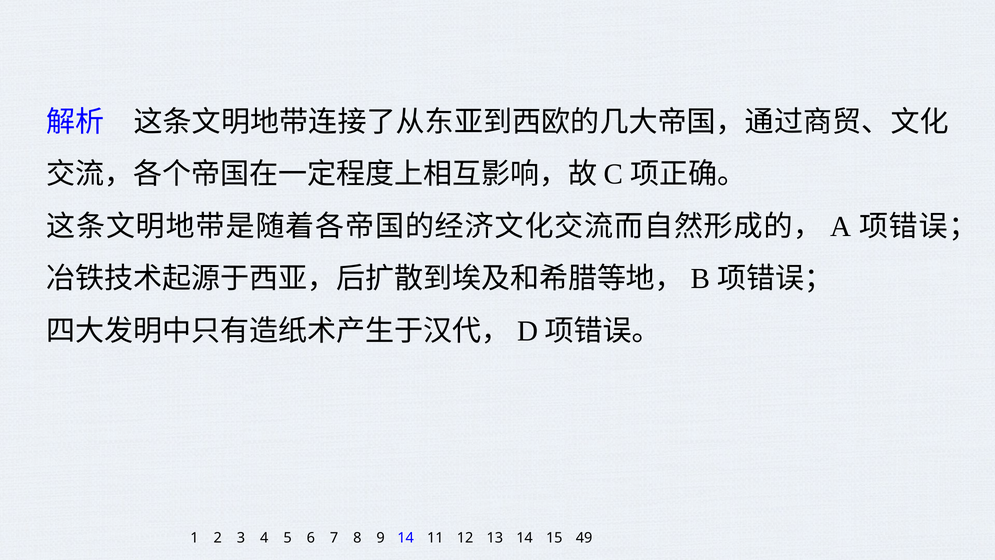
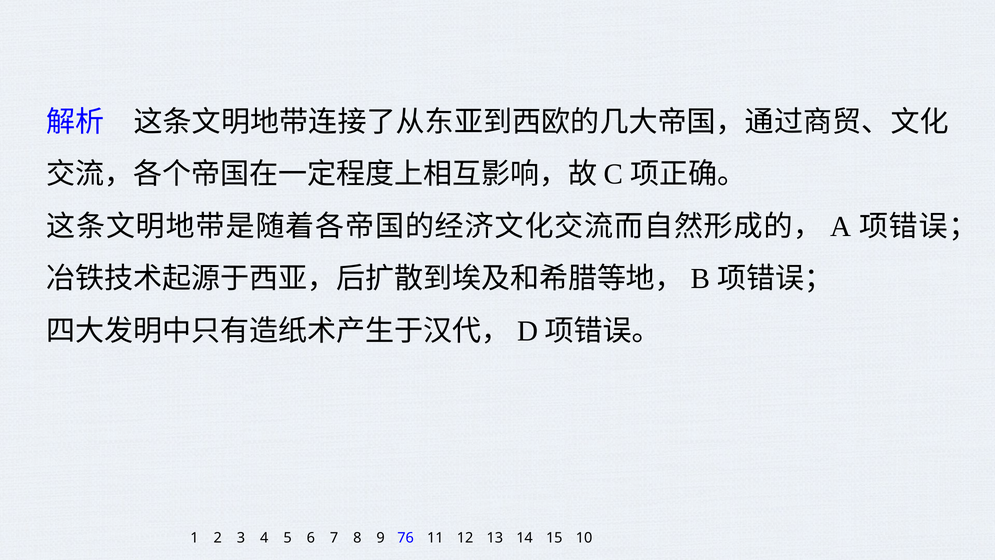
9 14: 14 -> 76 (406, 538)
49: 49 -> 10 (584, 538)
